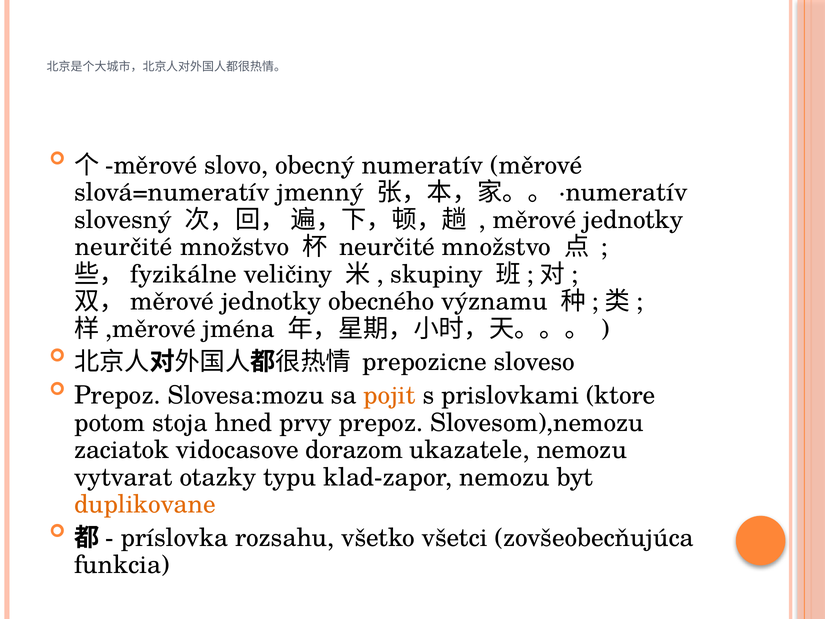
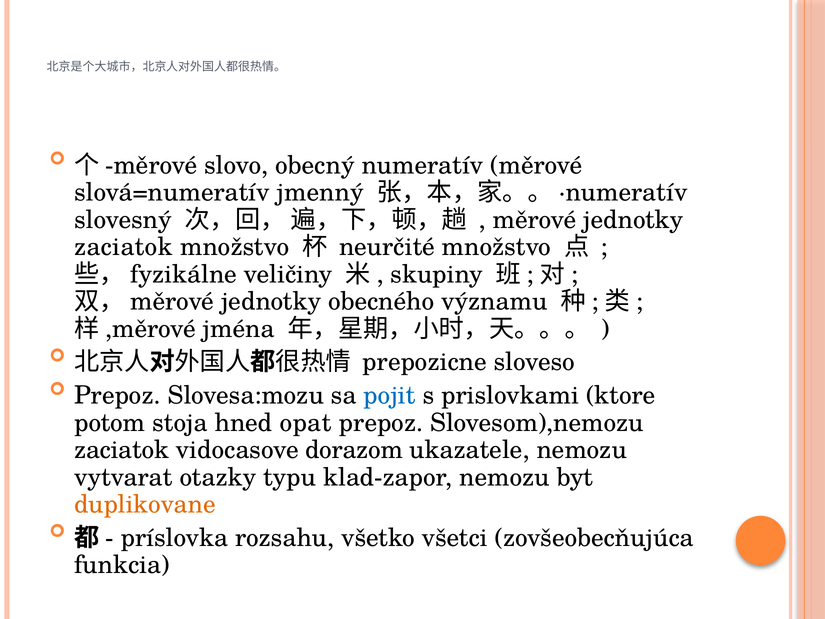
neurčité: neurčité -> zaciatok (124, 247)
pojit colour: orange -> blue (390, 395)
prvy: prvy -> opat (306, 423)
